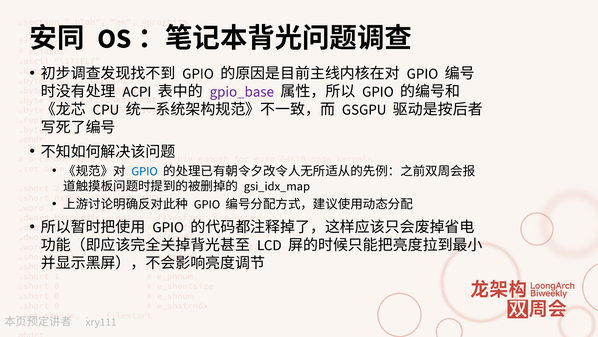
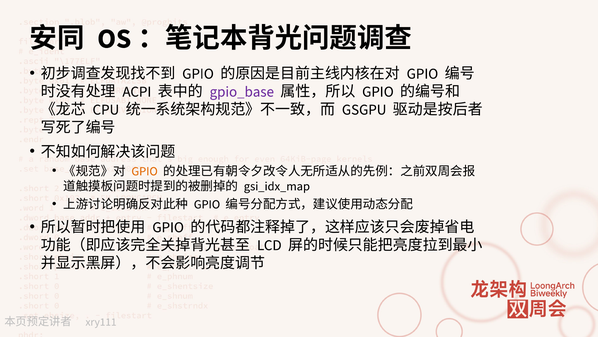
GPIO colour: blue -> orange (145, 171)
